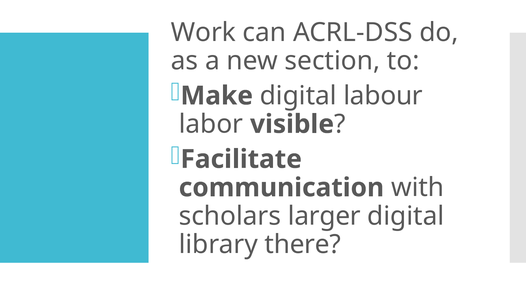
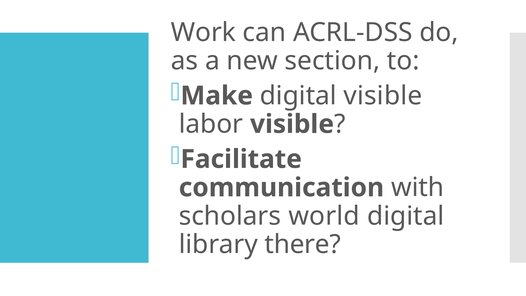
digital labour: labour -> visible (383, 96)
larger: larger -> world (324, 216)
